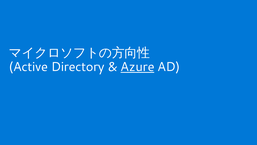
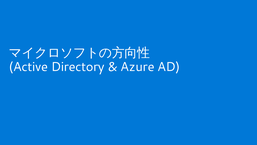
Azure underline: present -> none (137, 67)
